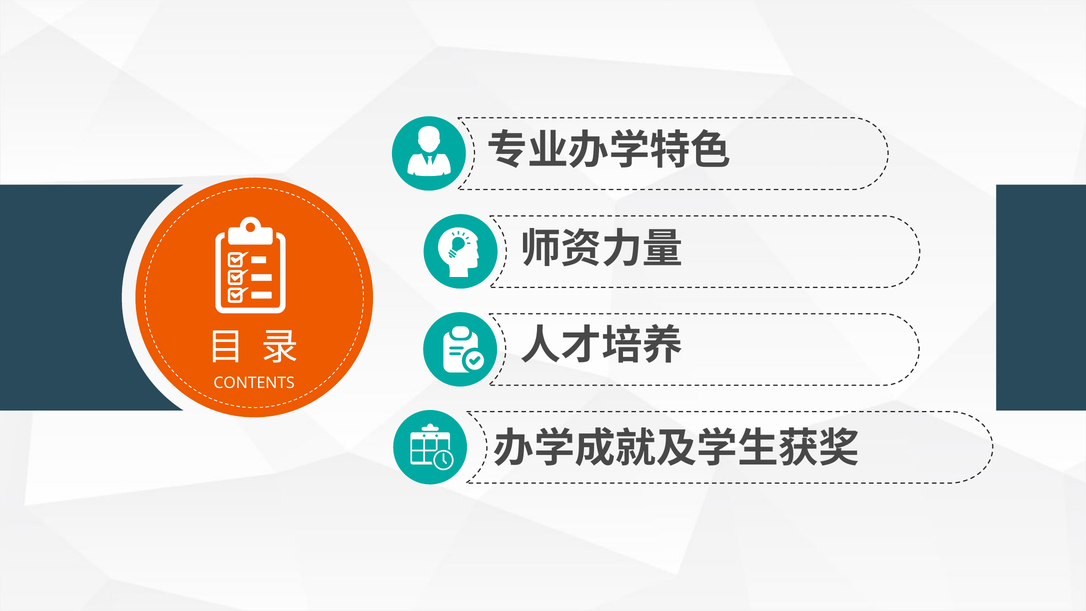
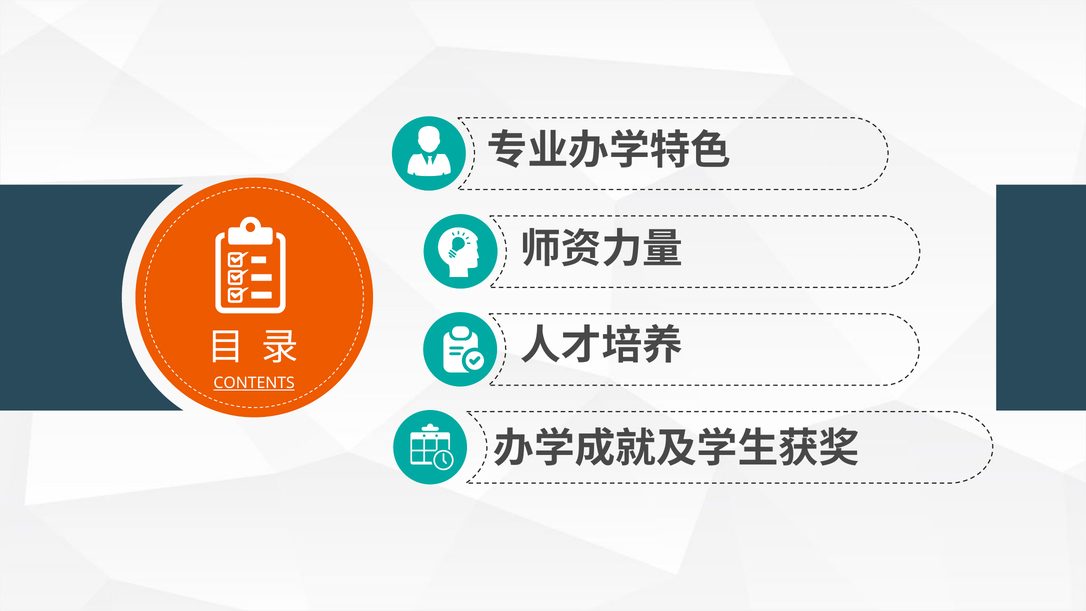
CONTENTS underline: none -> present (254, 383)
